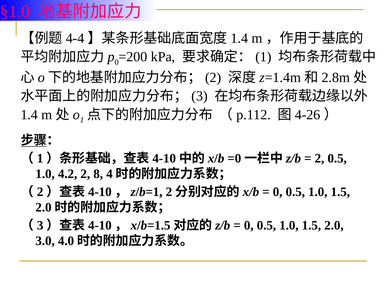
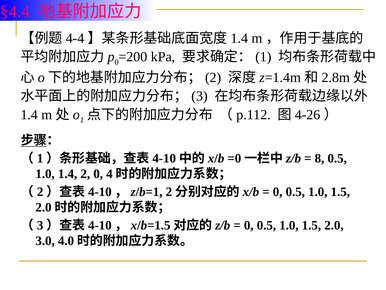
§1.0: §1.0 -> §4.4 (15, 11)
2: 2 -> 8 (319, 158)
1.0 4.2: 4.2 -> 1.4 (68, 174)
2 8: 8 -> 0 (98, 174)
